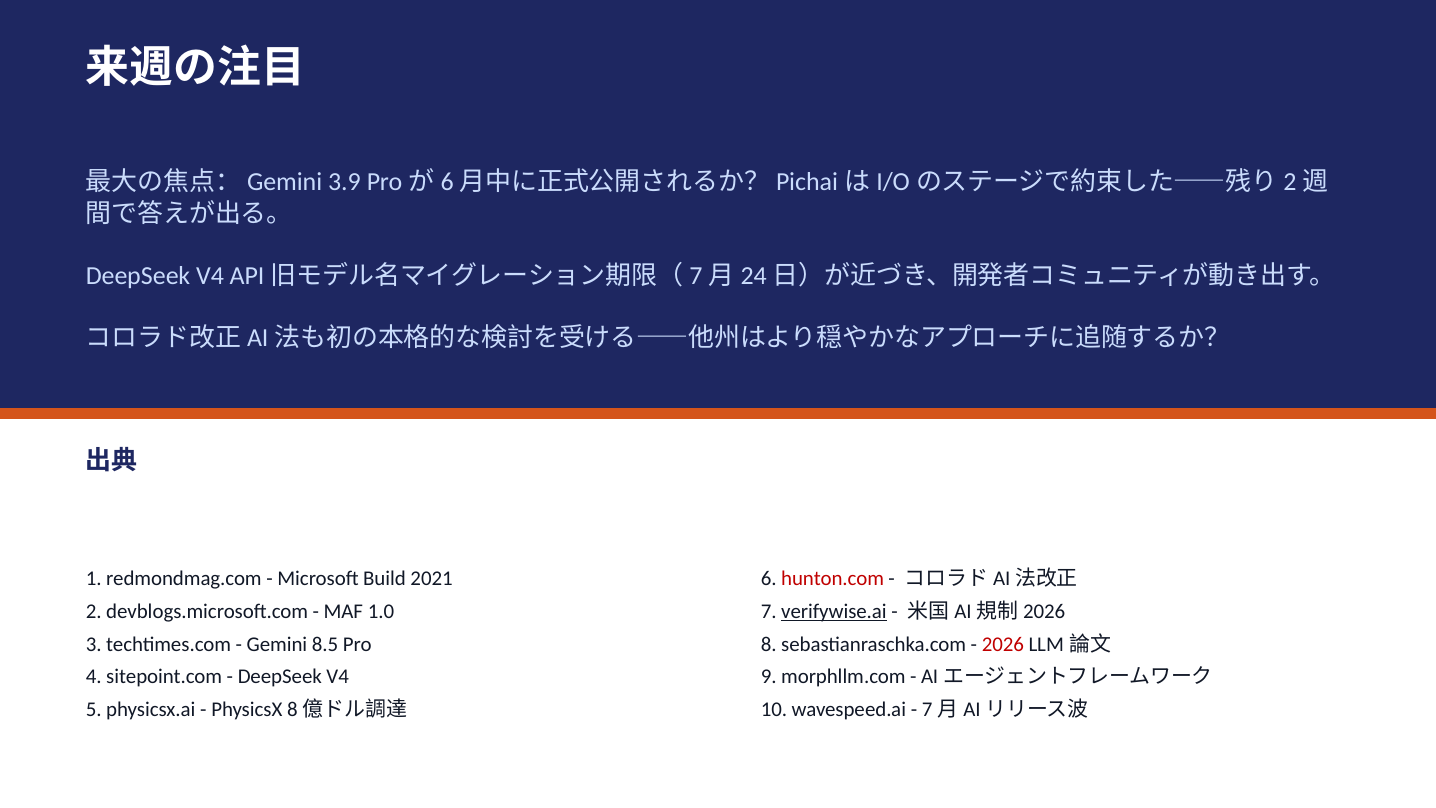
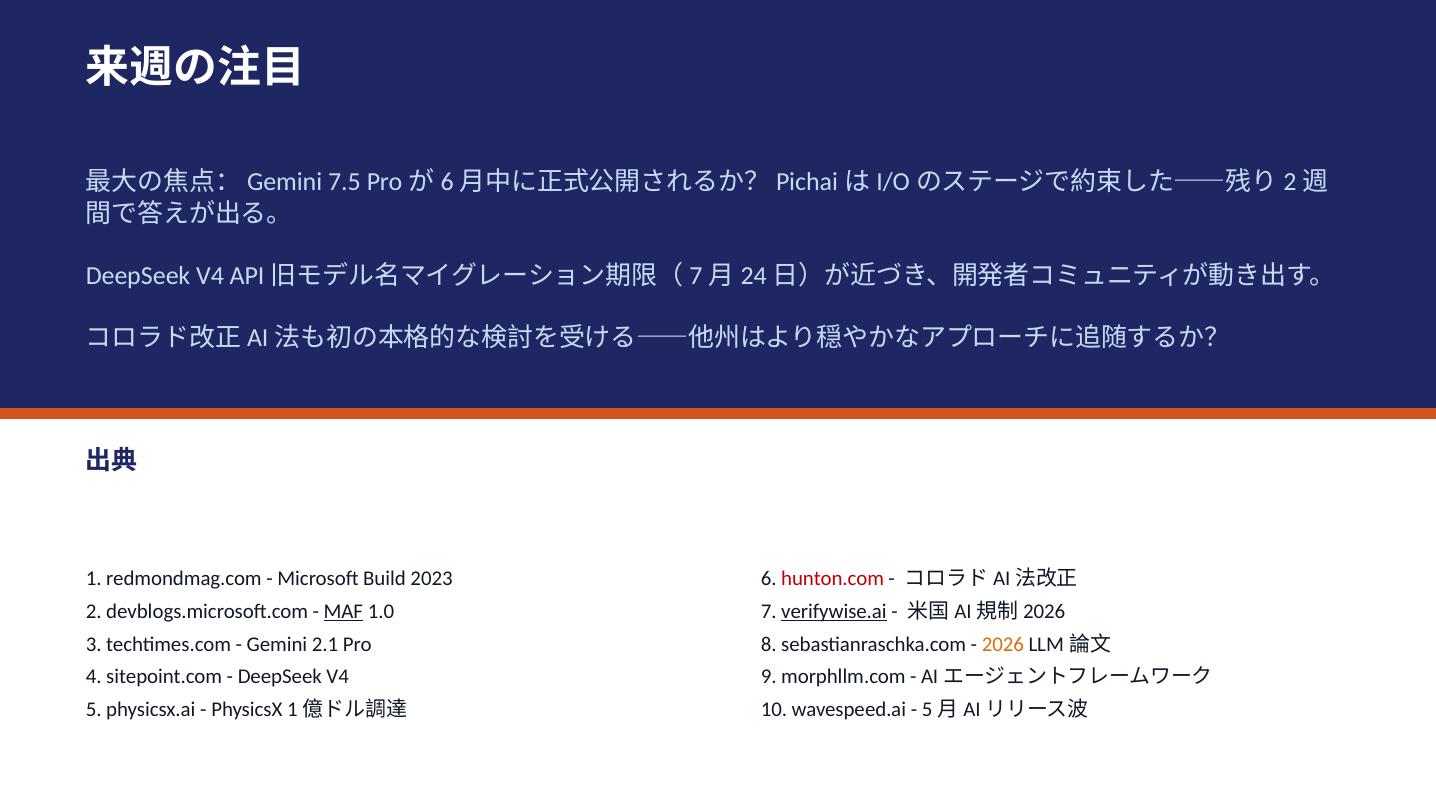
3.9: 3.9 -> 7.5 (344, 182)
2021: 2021 -> 2023 (432, 579)
MAF underline: none -> present (343, 612)
8.5: 8.5 -> 2.1 (325, 644)
2026 colour: red -> orange (1003, 644)
PhysicsX 8: 8 -> 1 (292, 709)
7: 7 -> 5 (927, 709)
